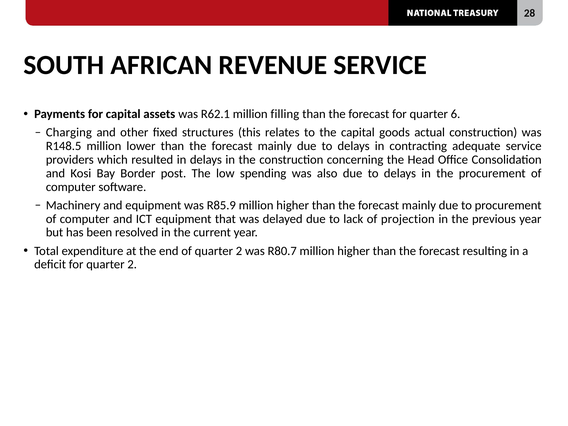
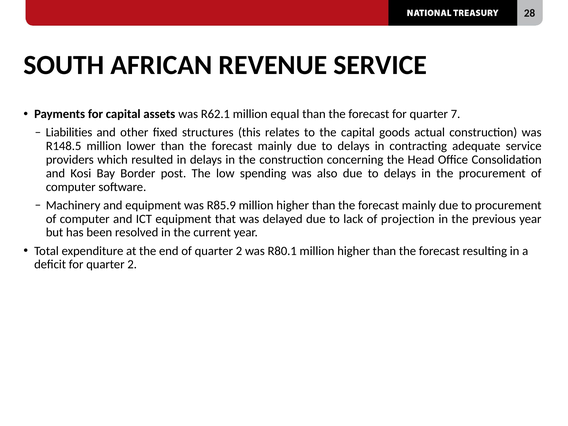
filling: filling -> equal (285, 114)
6: 6 -> 7 (456, 114)
Charging: Charging -> Liabilities (69, 132)
R80.7: R80.7 -> R80.1 (282, 251)
